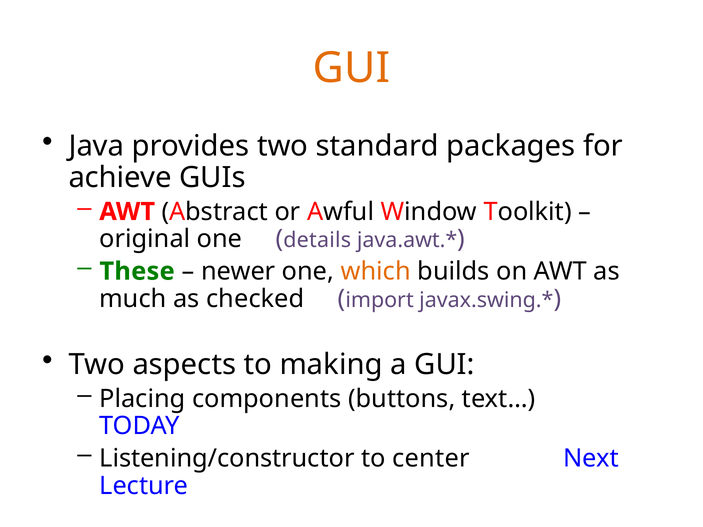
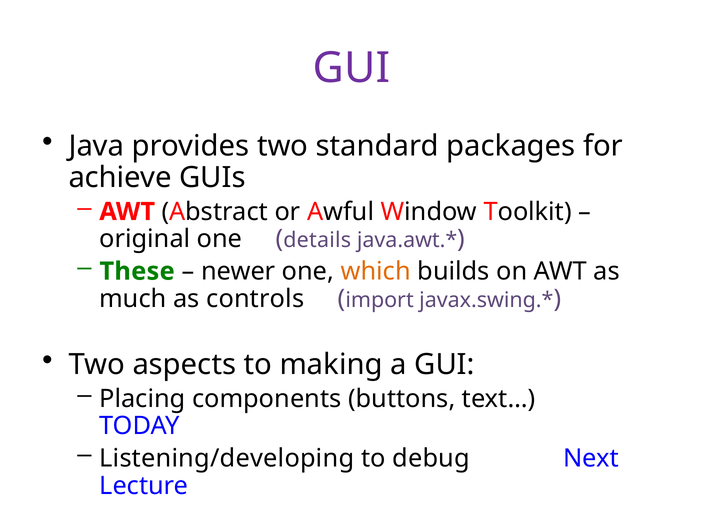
GUI colour: orange -> purple (352, 68)
checked: checked -> controls (255, 299)
Listening/constructor: Listening/constructor -> Listening/developing (227, 459)
center: center -> debug (431, 459)
